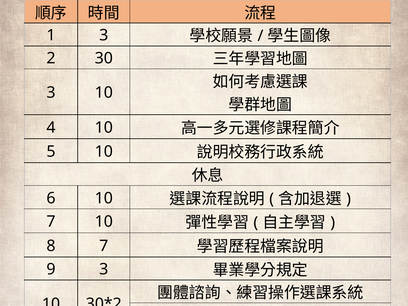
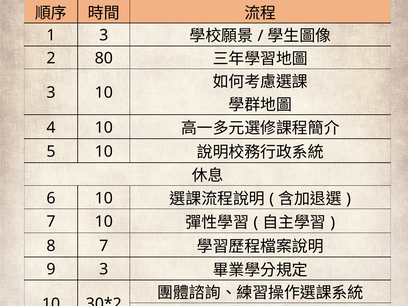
30: 30 -> 80 (104, 58)
